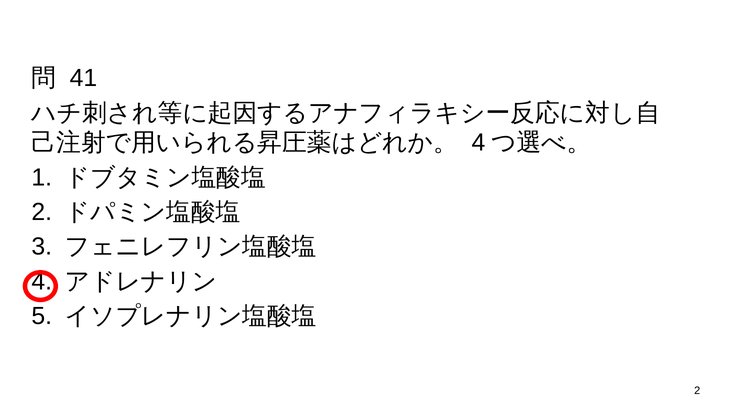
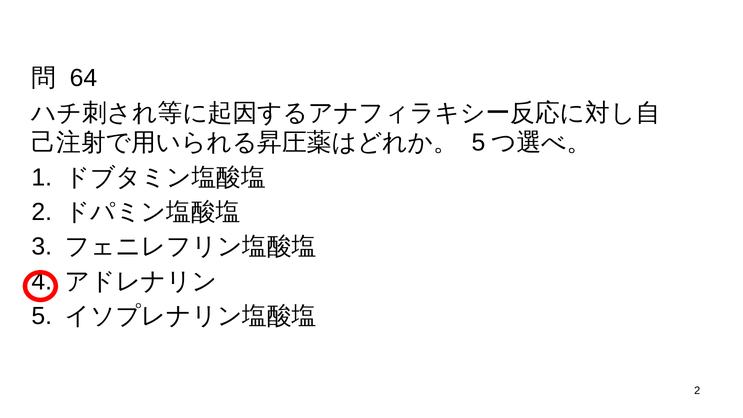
41: 41 -> 64 (83, 78)
4: 4 -> 5 (479, 143)
